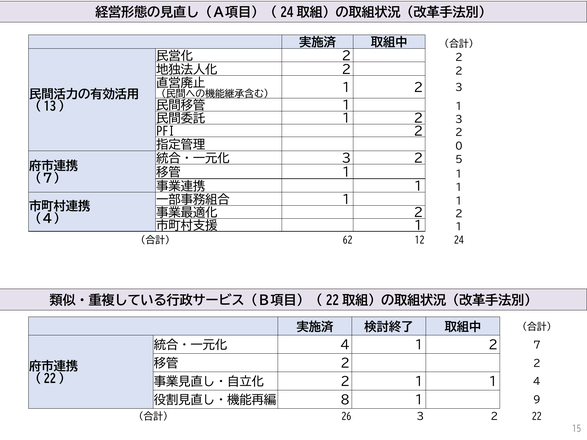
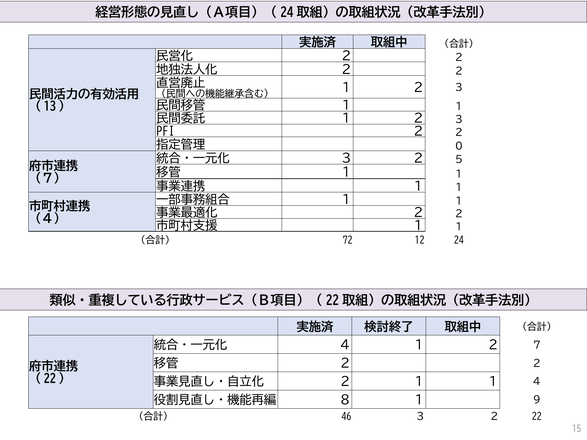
62: 62 -> 72 (348, 241)
26: 26 -> 46 (346, 417)
